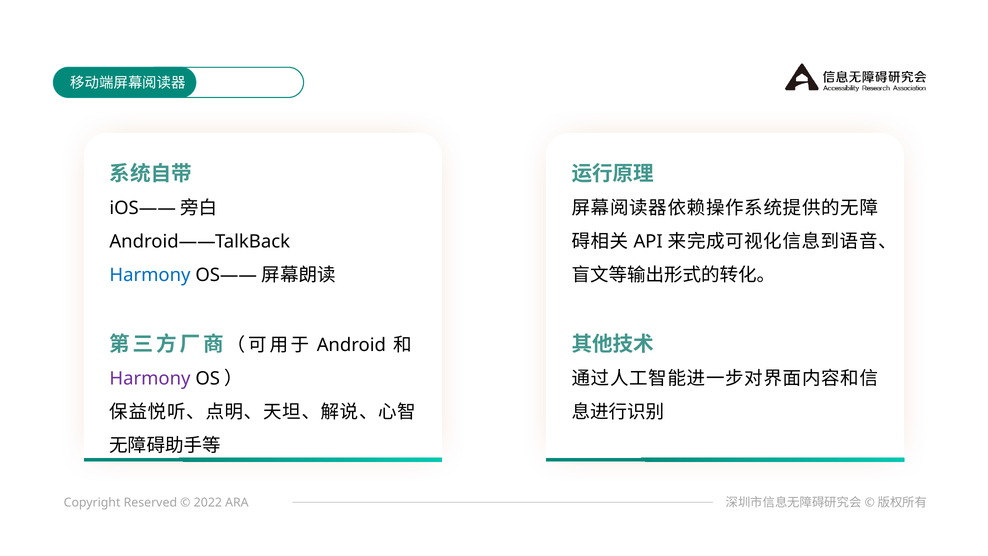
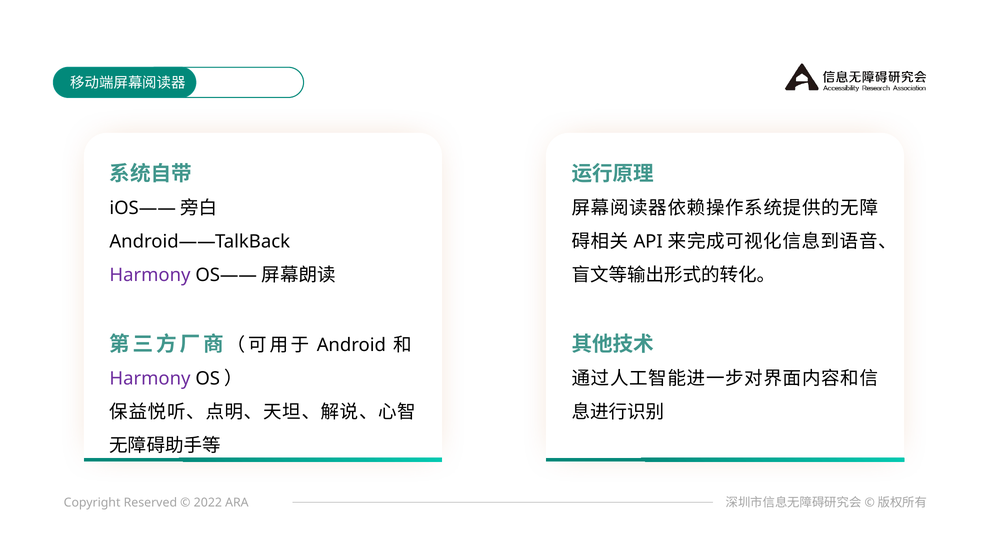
Harmony colour: blue -> purple (150, 275)
